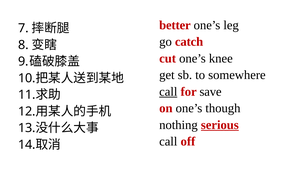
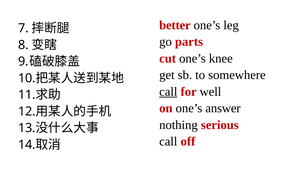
catch: catch -> parts (189, 42)
save: save -> well (210, 92)
though: though -> answer (223, 109)
serious underline: present -> none (220, 125)
